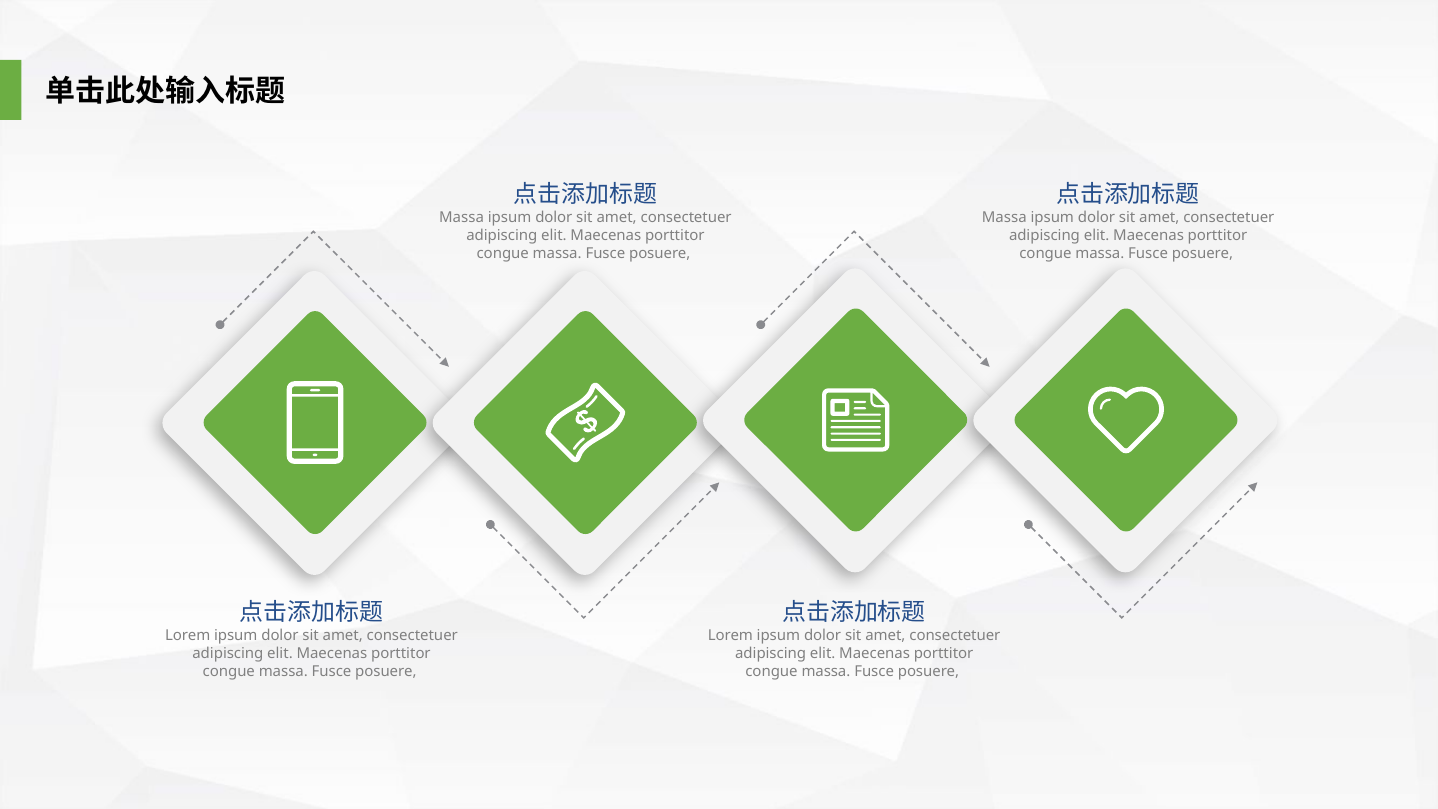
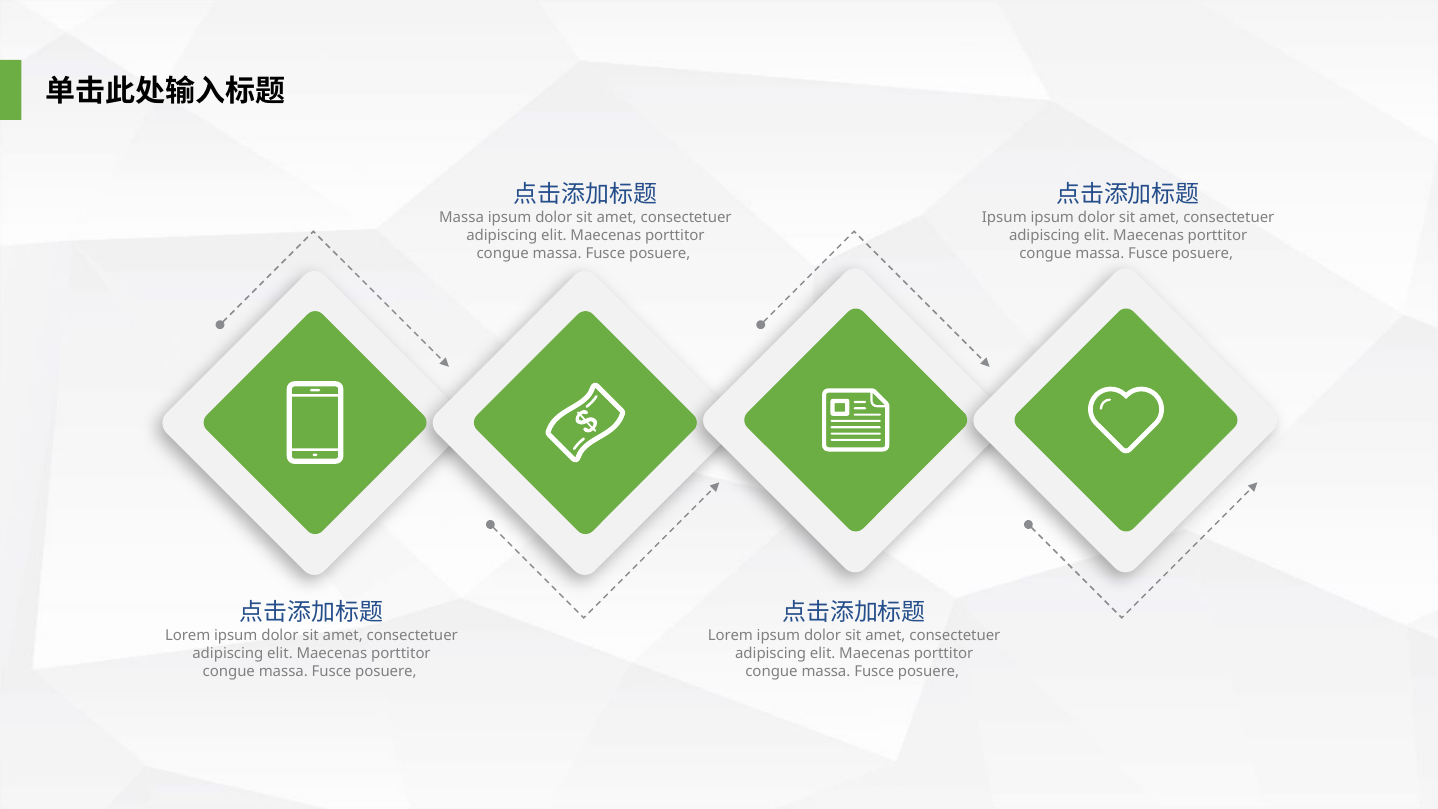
Massa: Massa -> Ipsum (1004, 218)
